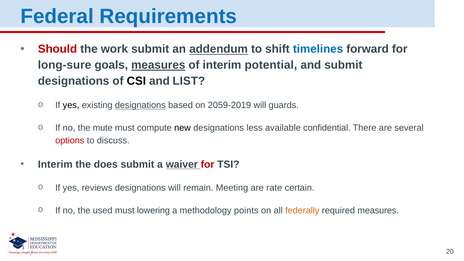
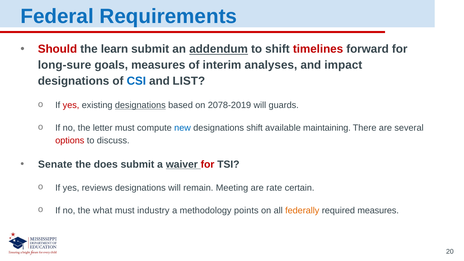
work: work -> learn (114, 49)
timelines colour: blue -> red (318, 49)
measures underline: present -> none (158, 65)
potential: potential -> analyses (271, 65)
and submit: submit -> impact (343, 65)
CSI colour: black -> blue (136, 81)
yes colour: black -> red (71, 105)
2059-2019: 2059-2019 -> 2078-2019 (229, 105)
mute: mute -> letter (103, 128)
new colour: black -> blue (183, 128)
designations less: less -> shift (255, 128)
confidential: confidential -> maintaining (327, 128)
Interim: Interim -> Senate (55, 164)
used: used -> what (103, 210)
lowering: lowering -> industry (153, 210)
